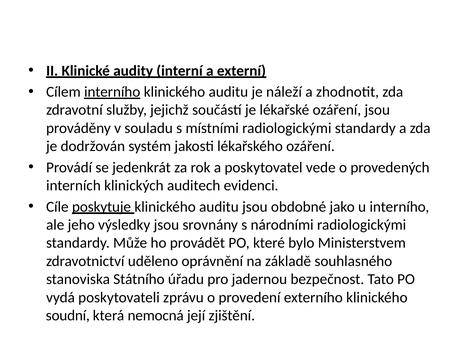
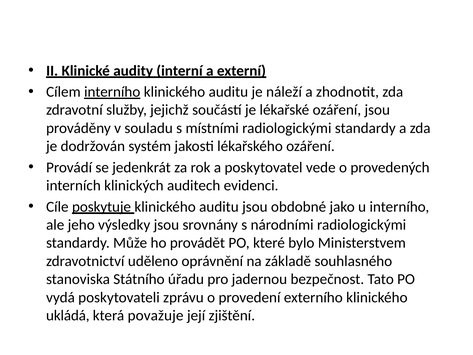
soudní: soudní -> ukládá (68, 315)
nemocná: nemocná -> považuje (156, 315)
